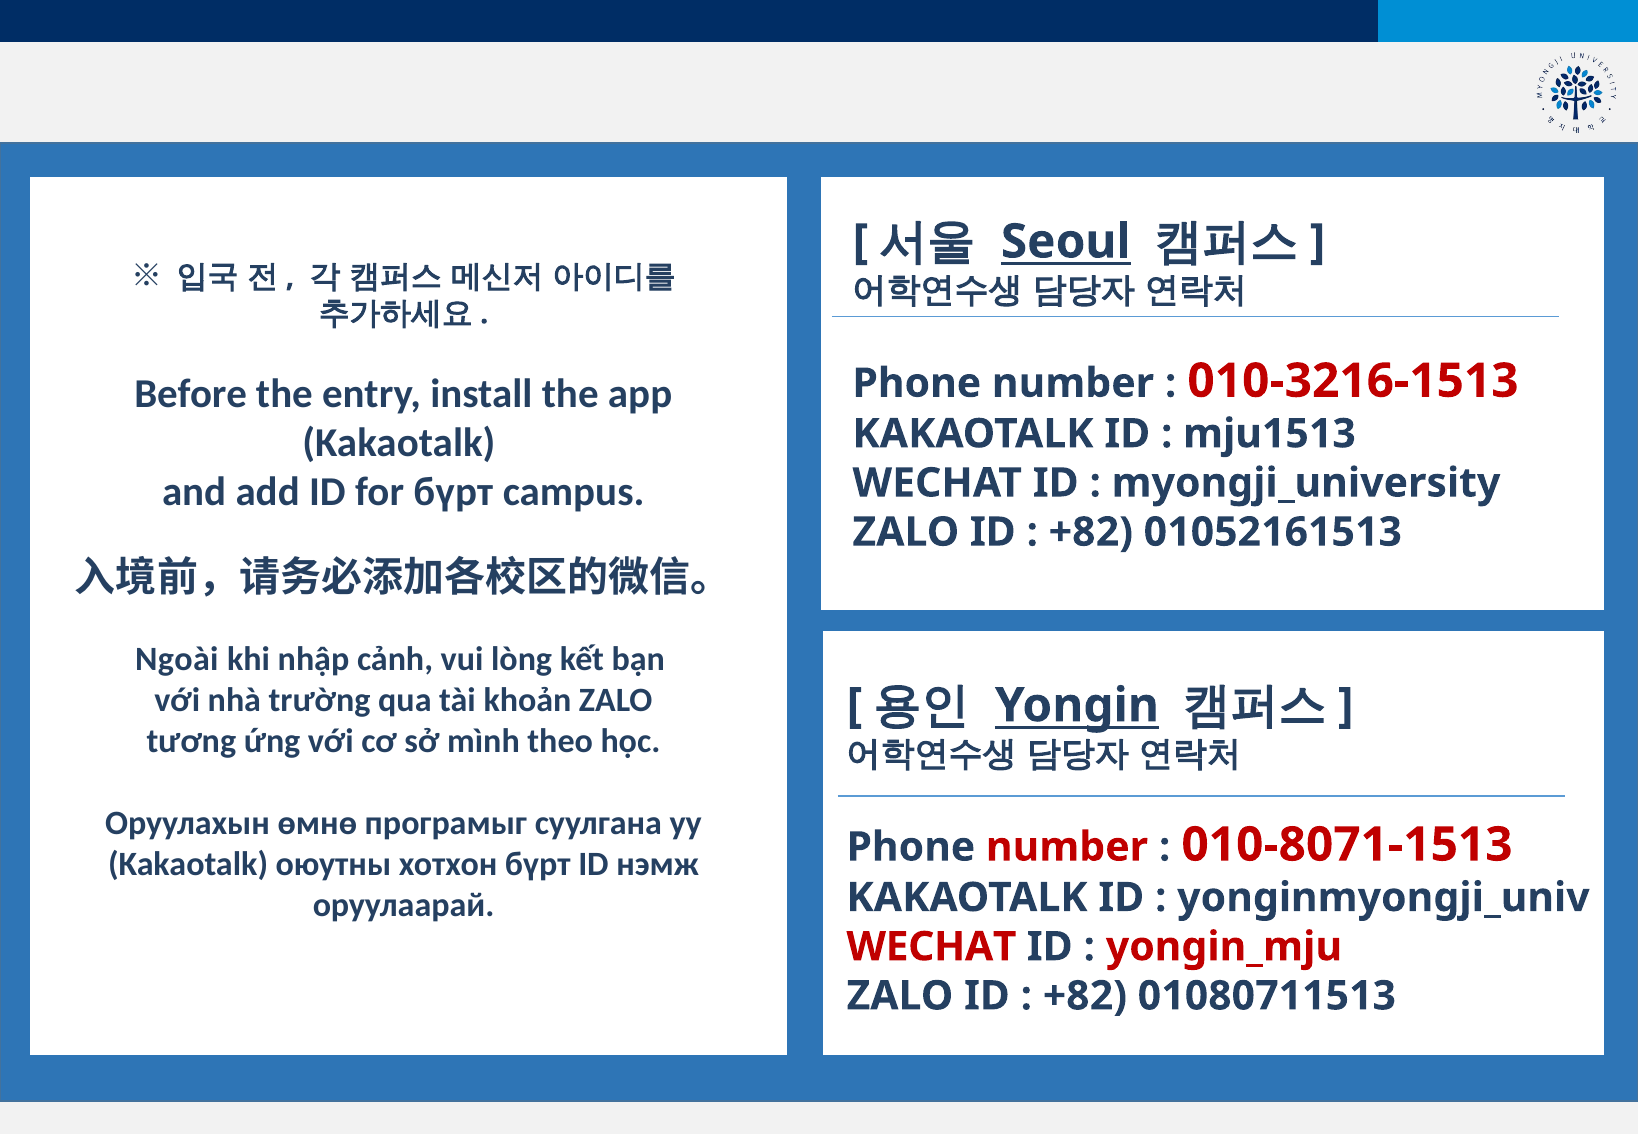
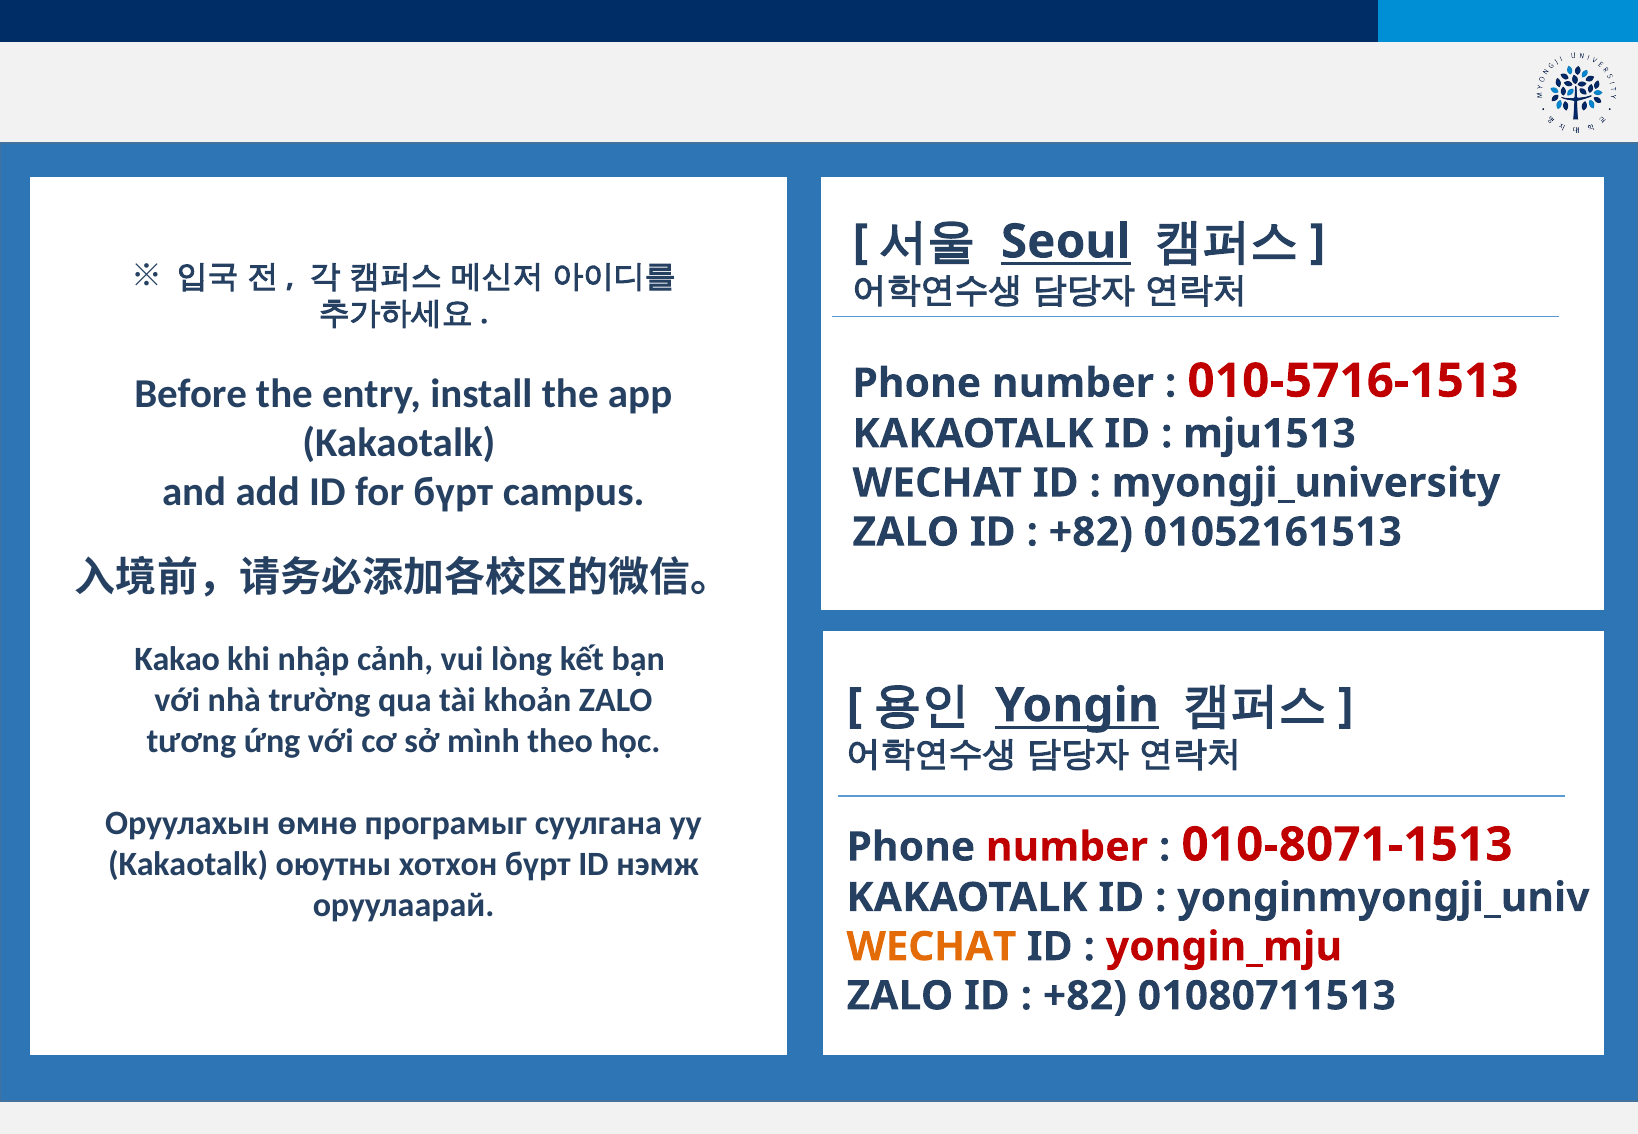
010-3216-1513: 010-3216-1513 -> 010-5716-1513 (1353, 381)
Ngoài: Ngoài -> Kakao (177, 660)
WECHAT colour: red -> orange (931, 947)
